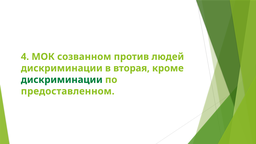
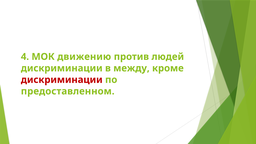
созванном: созванном -> движению (84, 57)
вторая: вторая -> между (131, 68)
дискриминации colour: green -> red (62, 80)
